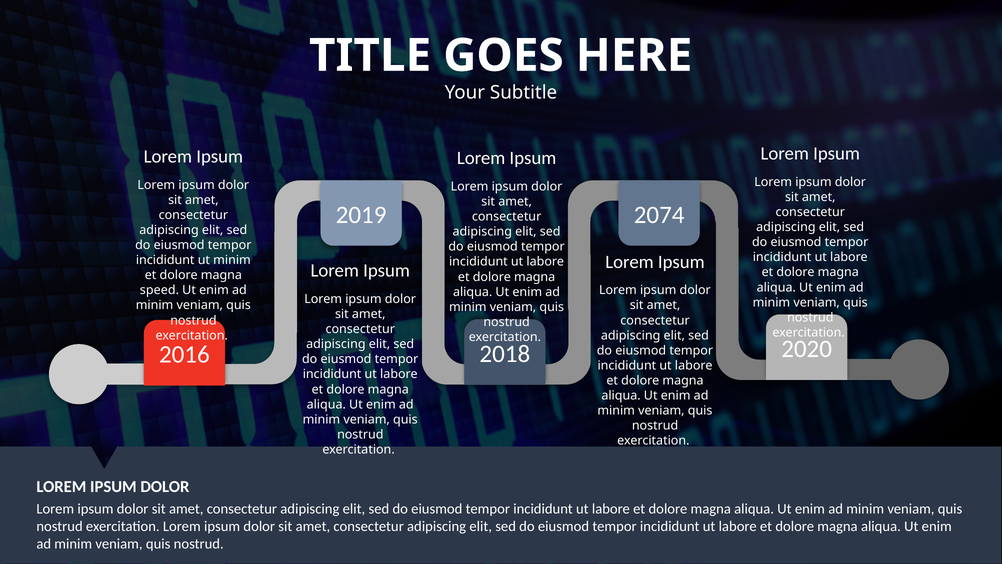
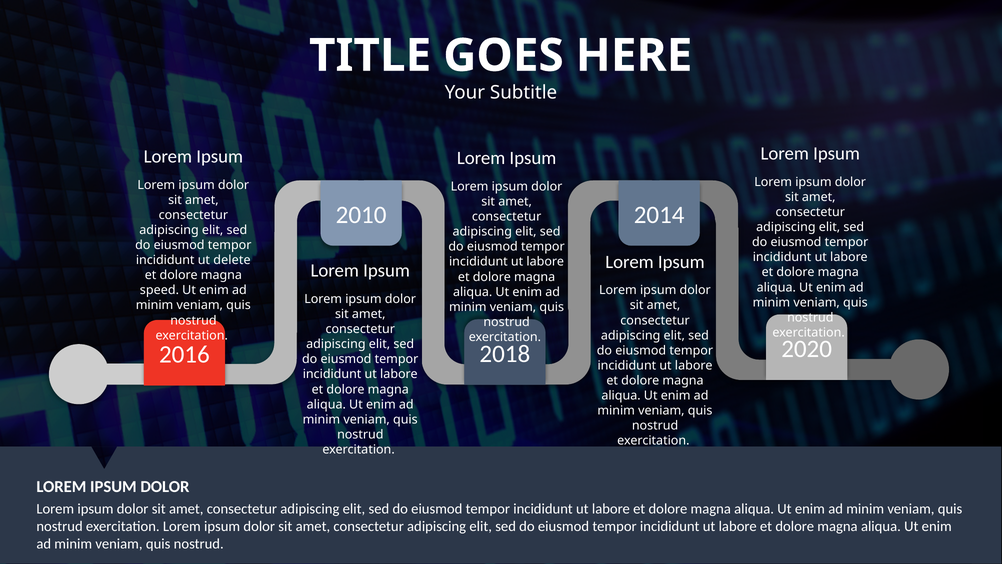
2019: 2019 -> 2010 (361, 215)
2074: 2074 -> 2014 (659, 215)
ut minim: minim -> delete (232, 260)
